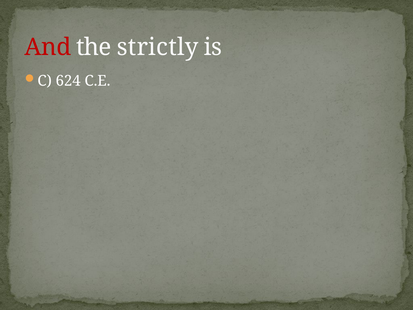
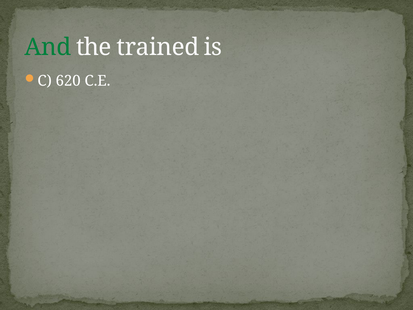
And colour: red -> green (48, 47)
strictly: strictly -> trained (158, 47)
624: 624 -> 620 (68, 81)
